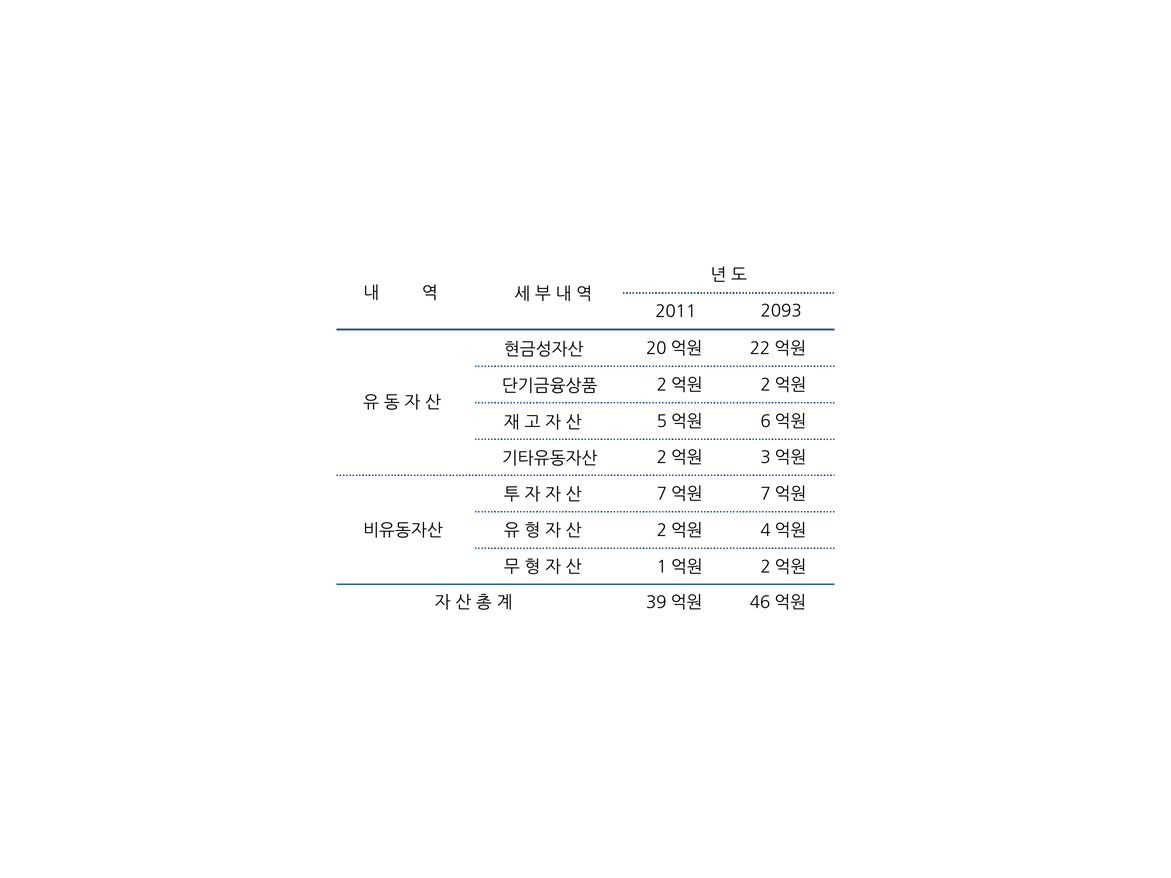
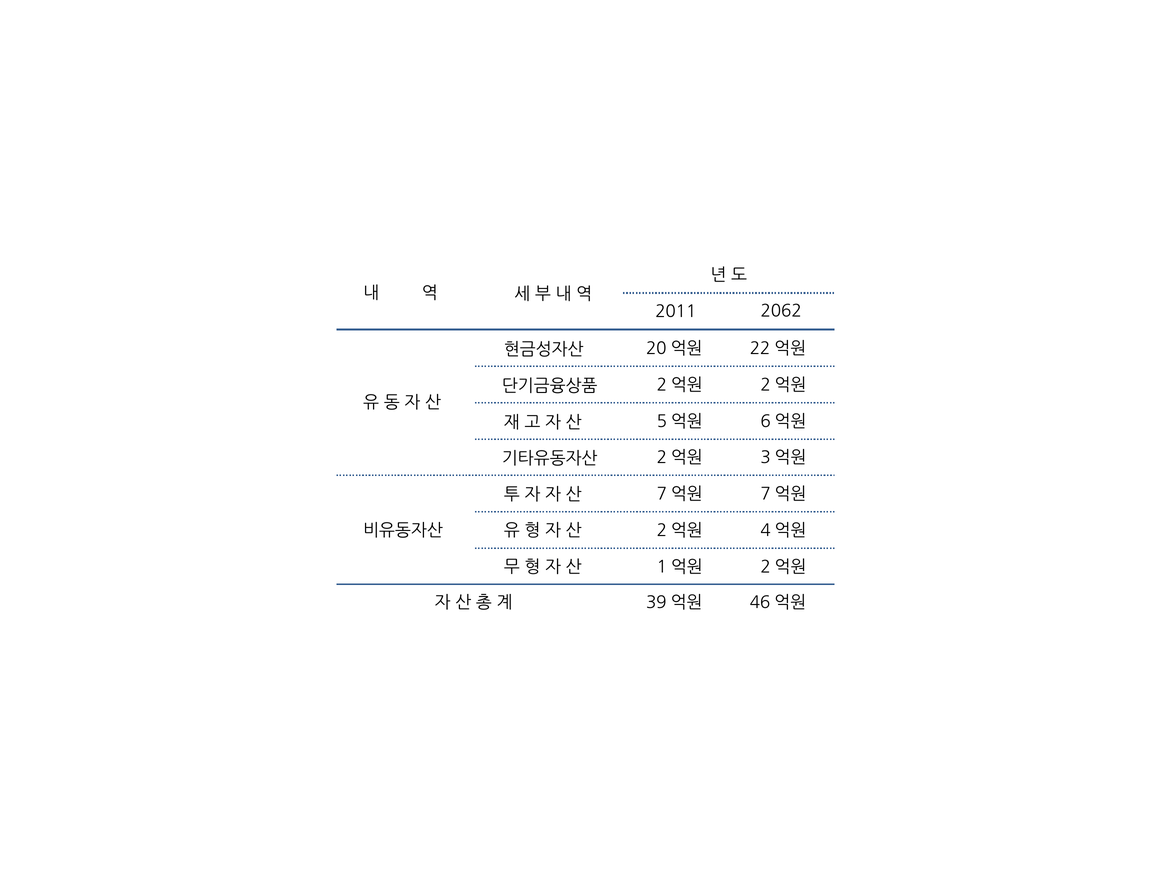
2093: 2093 -> 2062 (781, 311)
